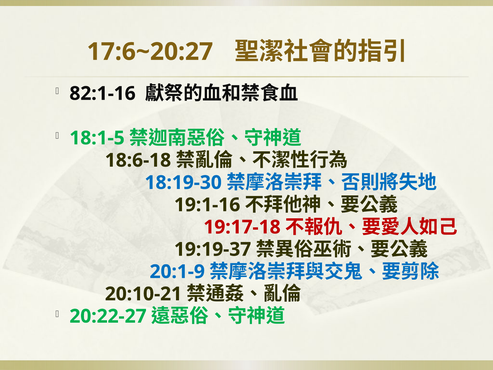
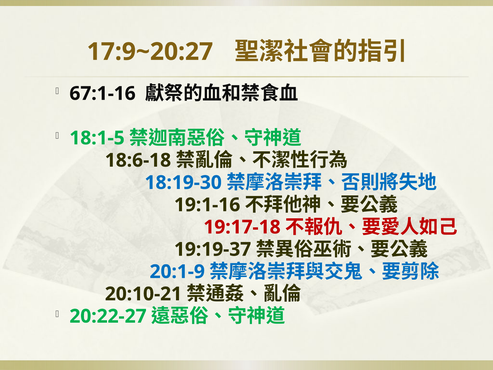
17:6~20:27: 17:6~20:27 -> 17:9~20:27 (150, 52)
82:1-16: 82:1-16 -> 67:1-16 (103, 93)
